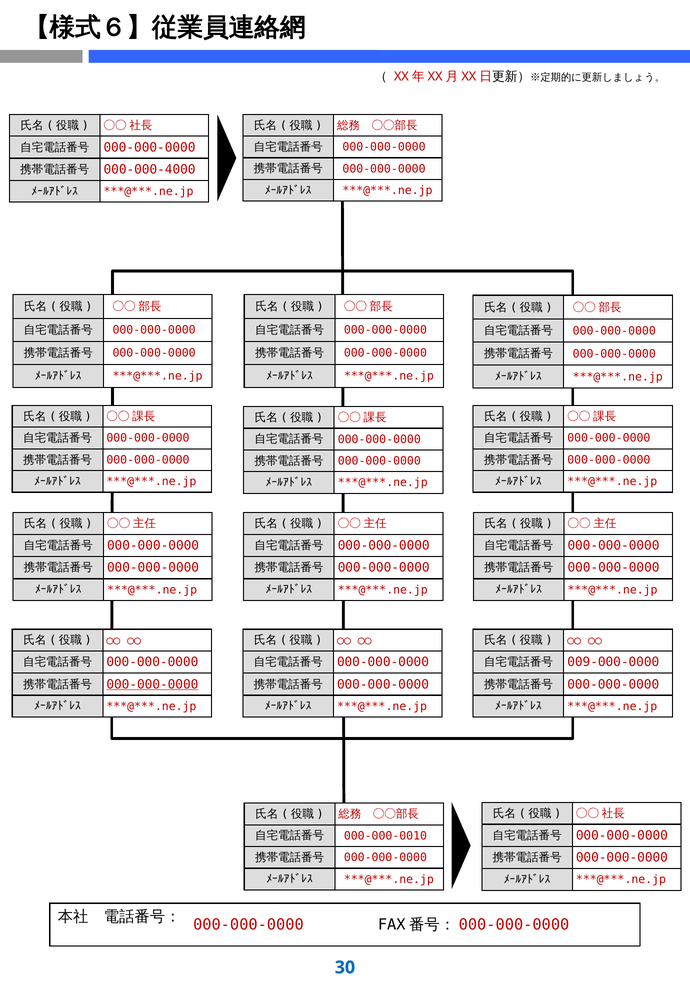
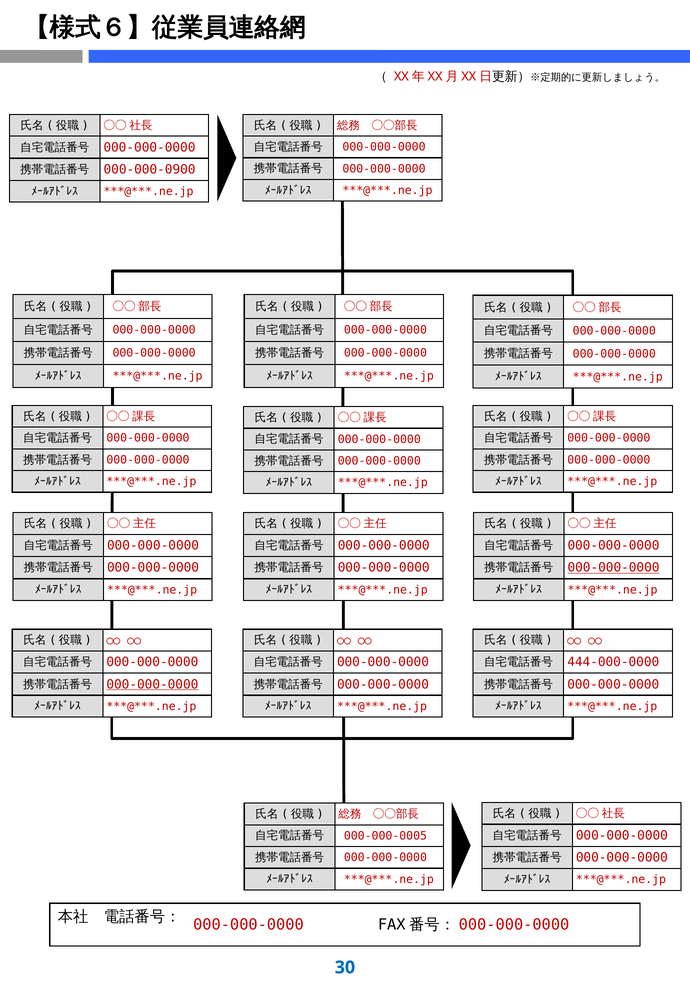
000-000-4000: 000-000-4000 -> 000-000-0900 (150, 169)
000-000-0000 underline: none -> present (614, 568)
009-000-0000: 009-000-0000 -> 444-000-0000 (613, 662)
000-000-0010: 000-000-0010 -> 000-000-0005 (385, 836)
